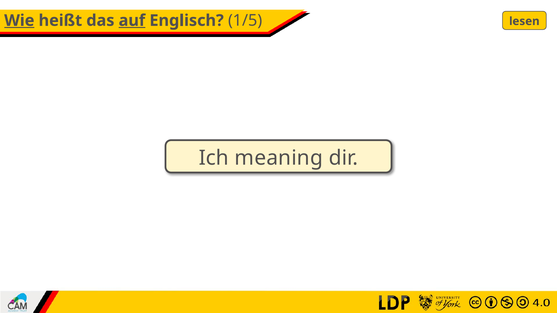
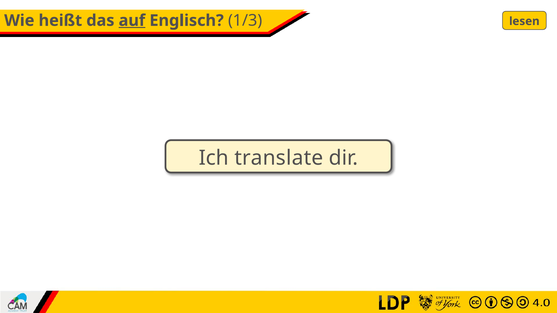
Wie underline: present -> none (19, 21)
1/5: 1/5 -> 1/3 (245, 21)
meaning: meaning -> translate (279, 158)
